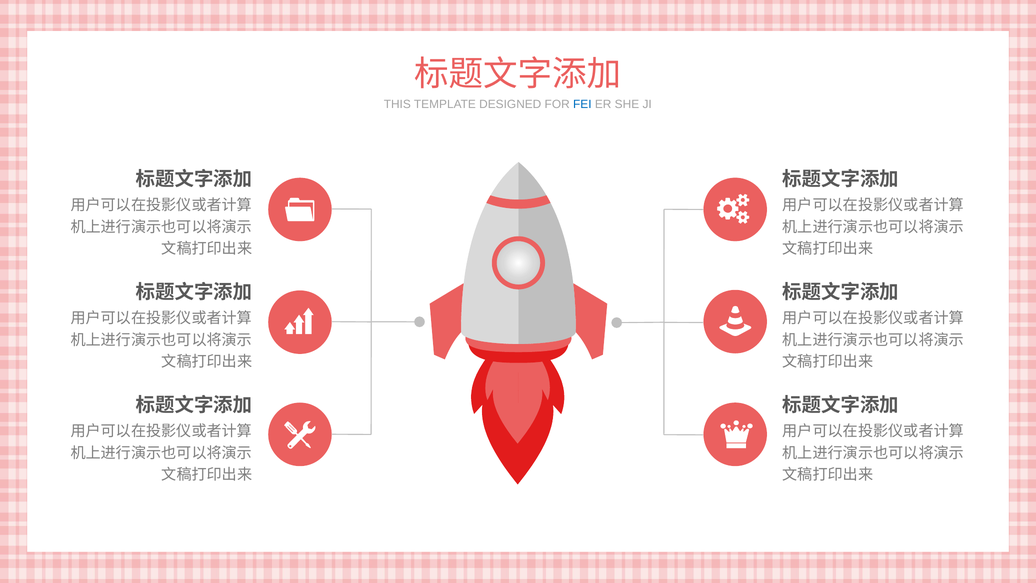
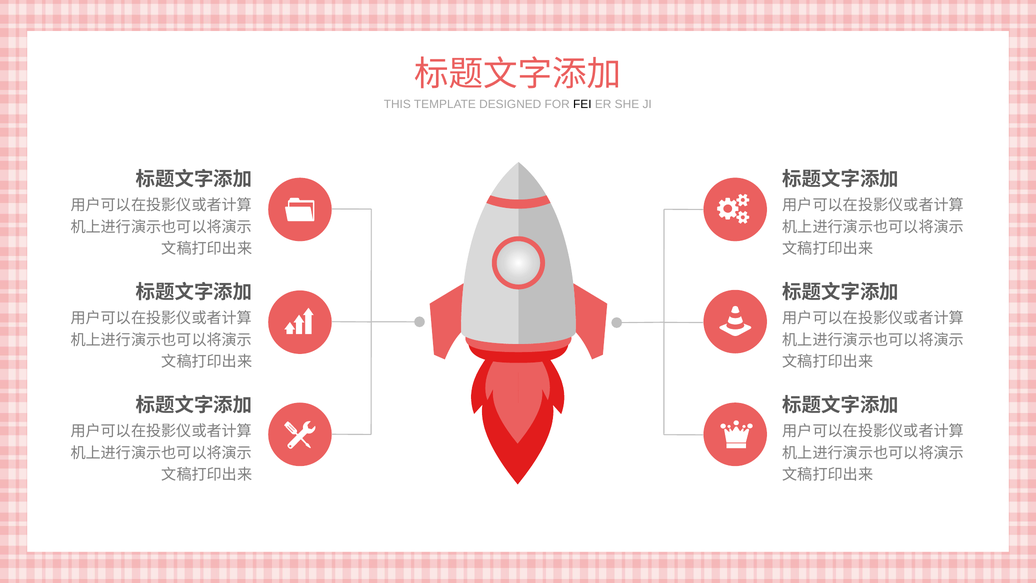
FEI colour: blue -> black (582, 104)
